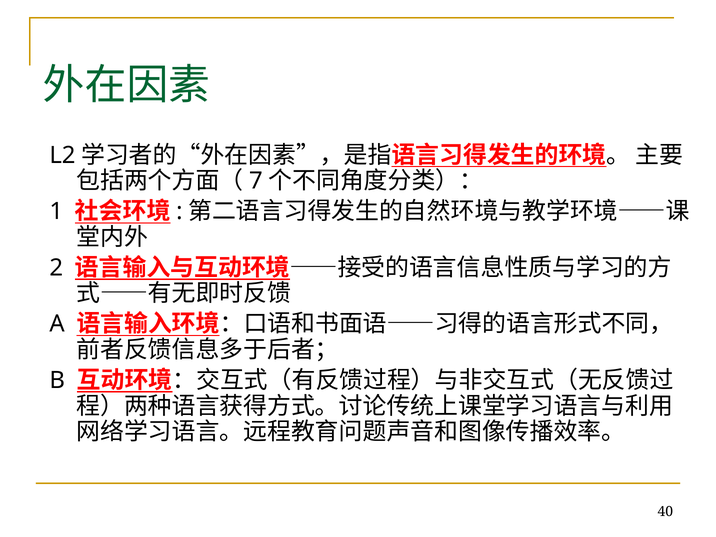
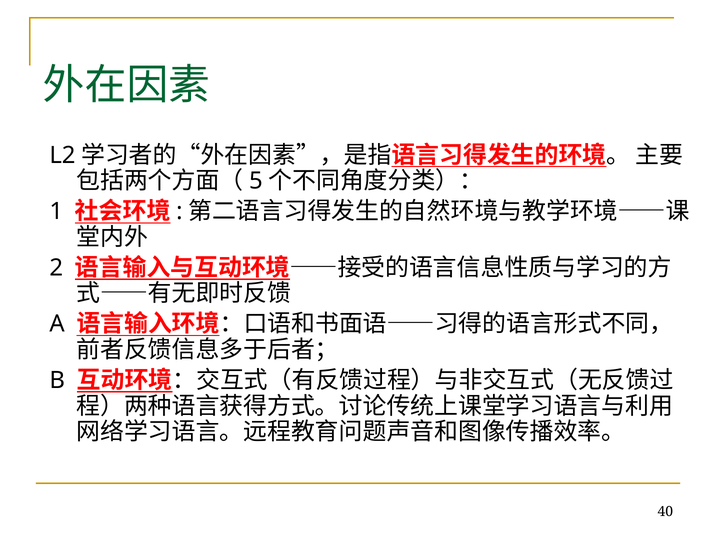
7: 7 -> 5 (256, 181)
